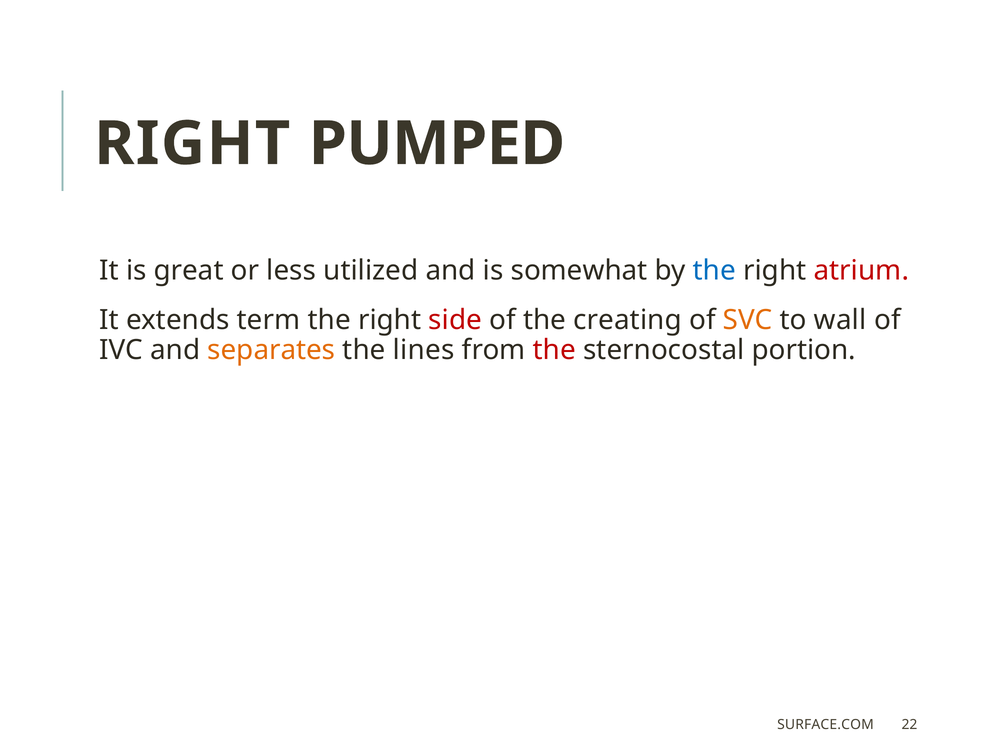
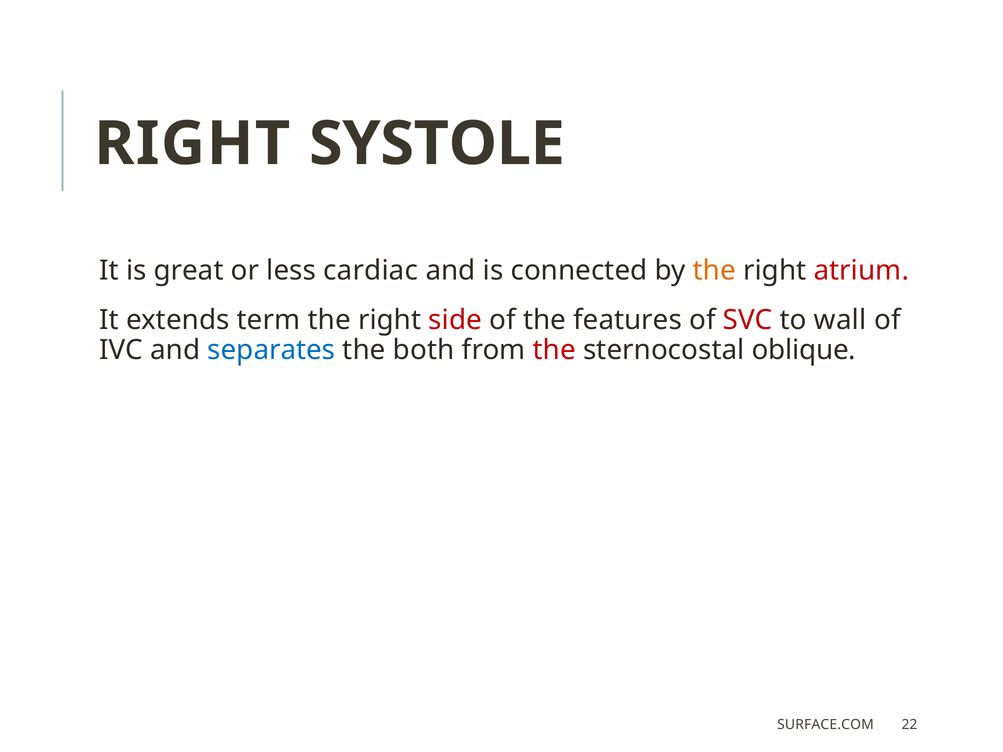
PUMPED: PUMPED -> SYSTOLE (437, 144)
utilized: utilized -> cardiac (371, 271)
somewhat: somewhat -> connected (579, 271)
the colour: blue -> orange (714, 271)
creating: creating -> features (628, 320)
SVC colour: orange -> red (748, 320)
separates colour: orange -> blue (271, 350)
lines: lines -> both (424, 350)
portion: portion -> oblique (804, 350)
